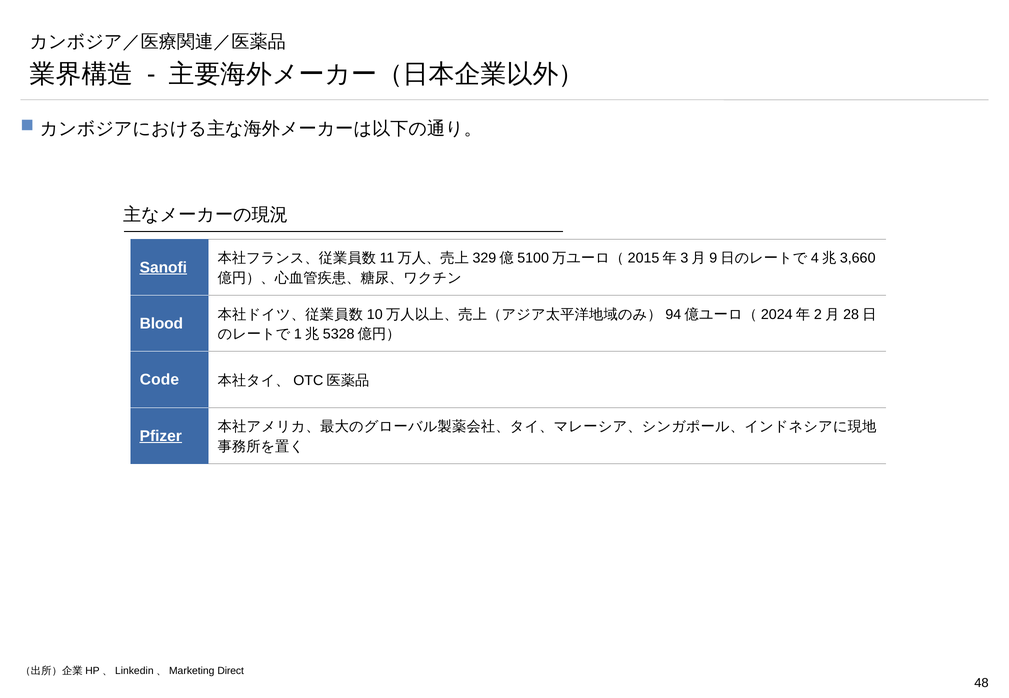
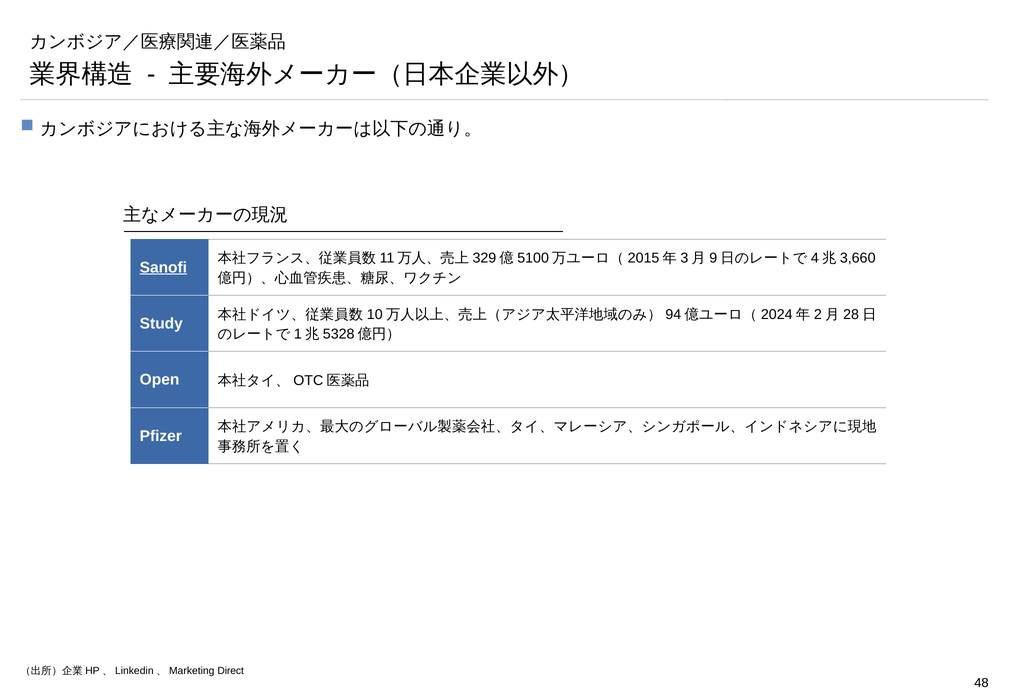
Blood: Blood -> Study (161, 324)
Code: Code -> Open (160, 380)
Pfizer underline: present -> none (161, 436)
